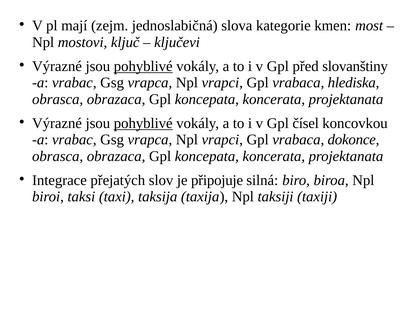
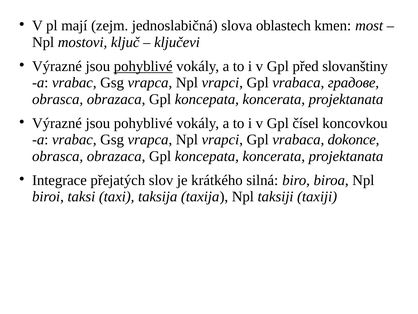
kategorie: kategorie -> oblastech (283, 26)
hlediska: hlediska -> градовe (353, 83)
pohyblivé underline: present -> none (143, 123)
připojuje: připojuje -> krátkého (217, 180)
